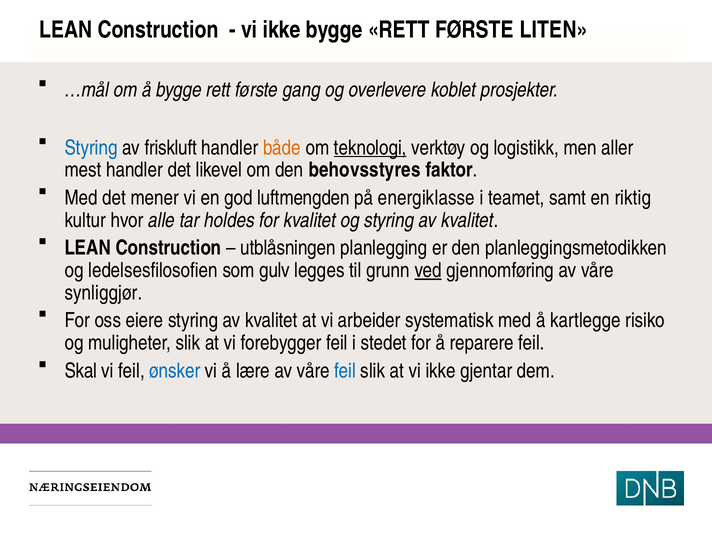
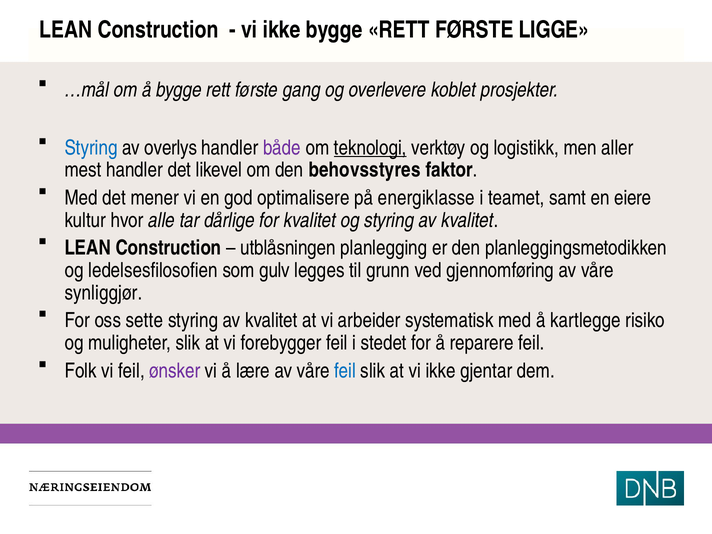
LITEN: LITEN -> LIGGE (554, 30)
friskluft: friskluft -> overlys (171, 148)
både colour: orange -> purple (282, 148)
luftmengden: luftmengden -> optimalisere (303, 198)
riktig: riktig -> eiere (633, 198)
holdes: holdes -> dårlige (229, 220)
ved underline: present -> none (428, 270)
eiere: eiere -> sette (144, 321)
Skal: Skal -> Folk (81, 371)
ønsker colour: blue -> purple (175, 371)
